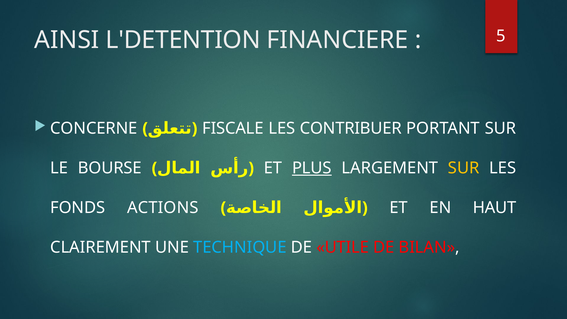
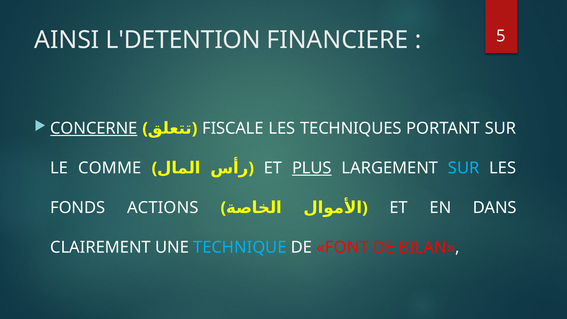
CONCERNE underline: none -> present (94, 128)
CONTRIBUER: CONTRIBUER -> TECHNIQUES (351, 128)
BOURSE: BOURSE -> COMME (110, 168)
SUR colour: yellow -> light blue (464, 168)
HAUT: HAUT -> DANS (495, 208)
UTILE: UTILE -> FONT (343, 247)
